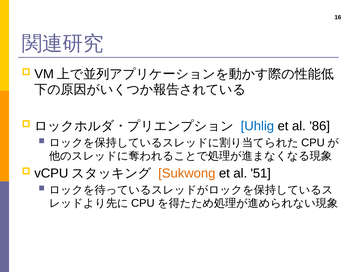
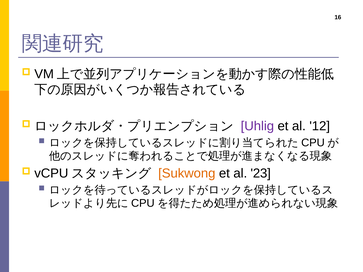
Uhlig colour: blue -> purple (257, 126)
86: 86 -> 12 (320, 126)
51: 51 -> 23 (261, 173)
